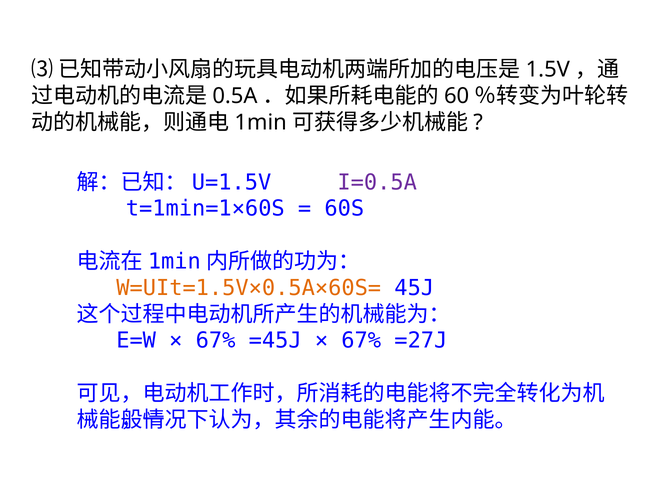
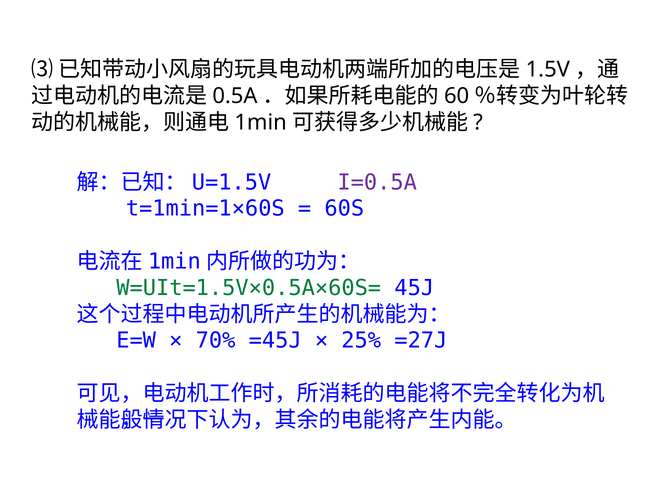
W=UIt=1.5V×0.5A×60S= colour: orange -> green (249, 288)
67%: 67% -> 70% (216, 341)
67%: 67% -> 25% (361, 341)
